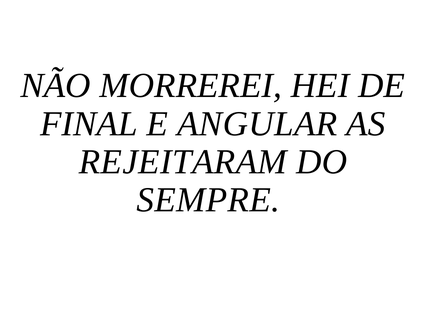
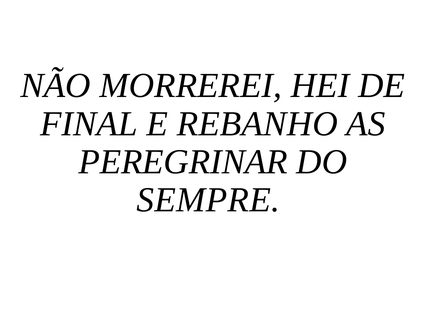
ANGULAR: ANGULAR -> REBANHO (257, 124)
REJEITARAM: REJEITARAM -> PEREGRINAR (183, 162)
